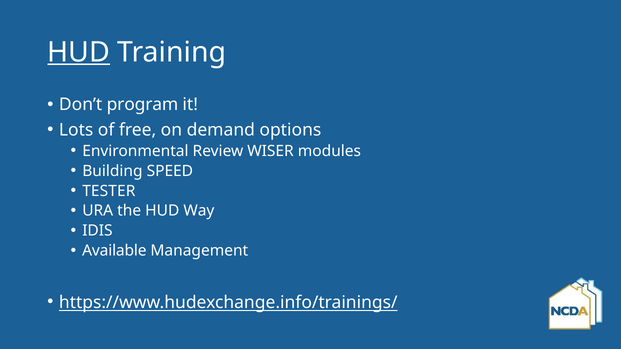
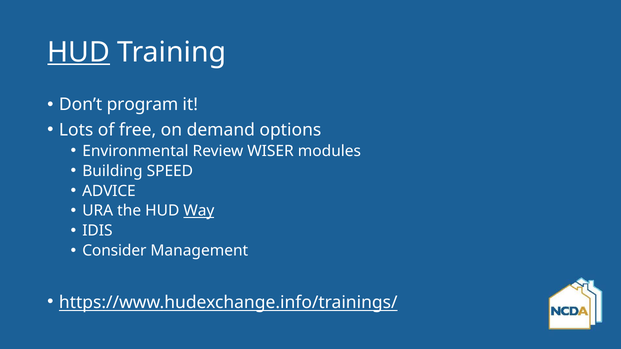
TESTER: TESTER -> ADVICE (109, 191)
Way underline: none -> present (199, 211)
Available: Available -> Consider (114, 251)
